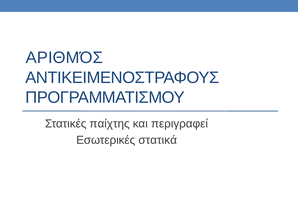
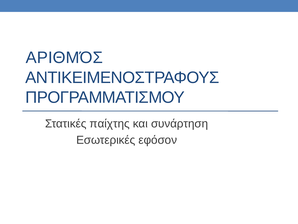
περιγραφεί: περιγραφεί -> συνάρτηση (180, 123)
στατικά: στατικά -> εφόσον (158, 140)
